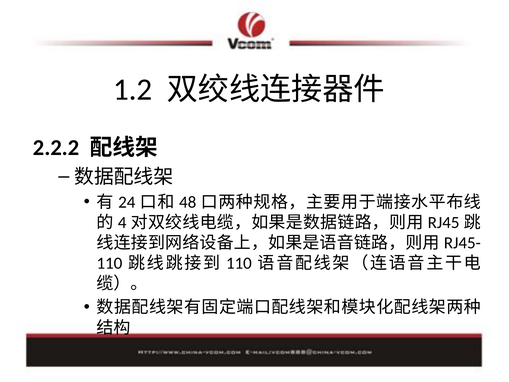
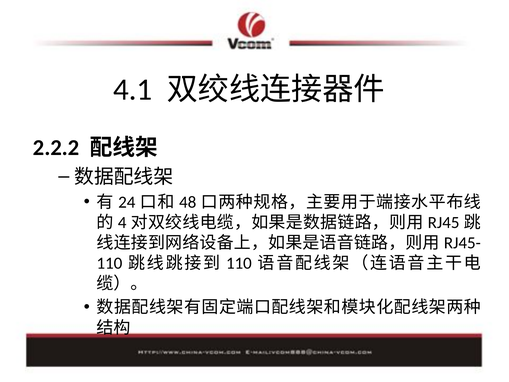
1.2: 1.2 -> 4.1 (133, 90)
